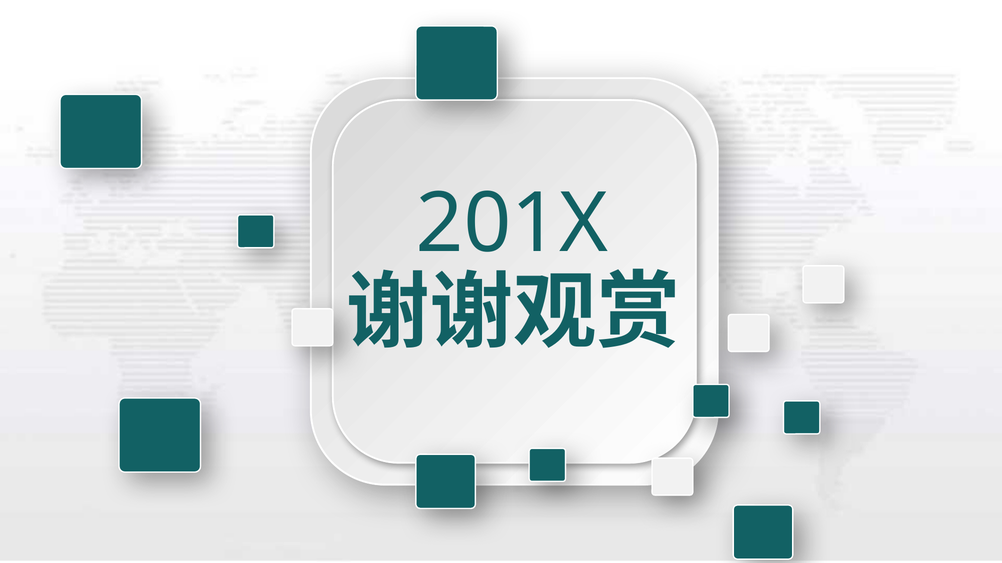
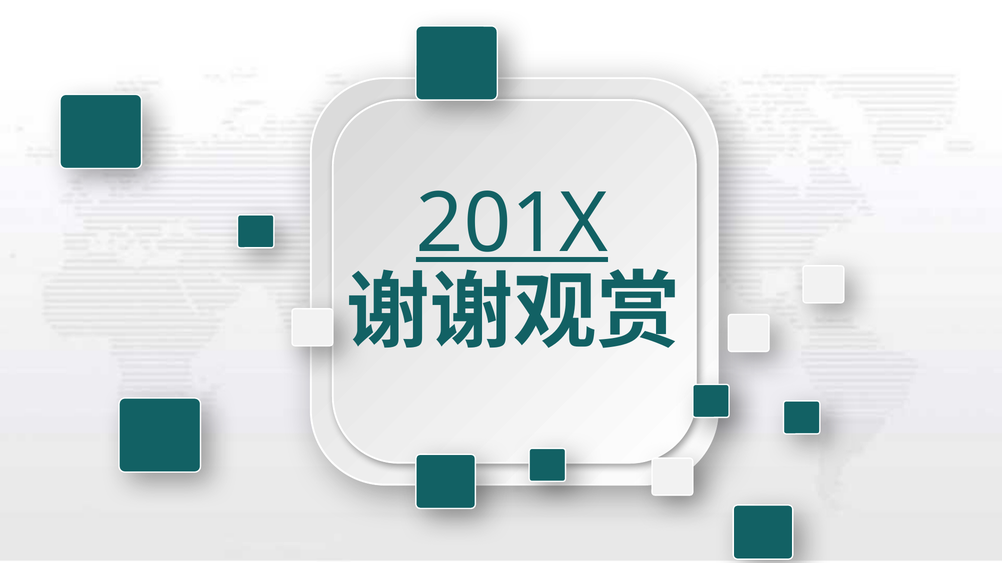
201X underline: none -> present (512, 224)
